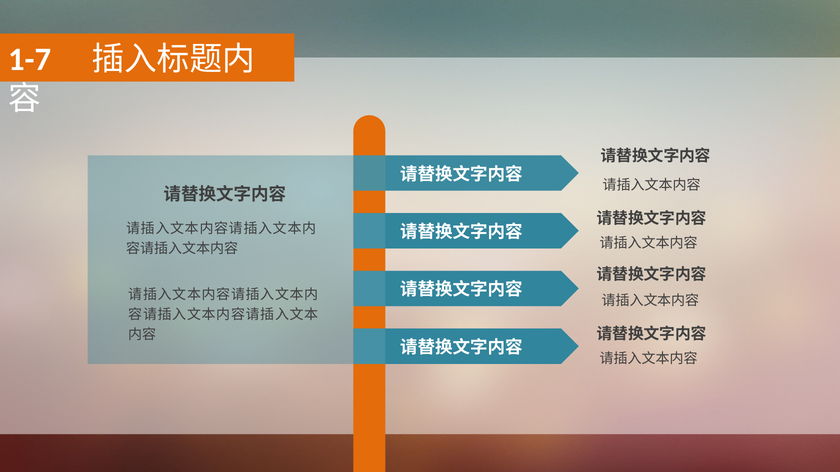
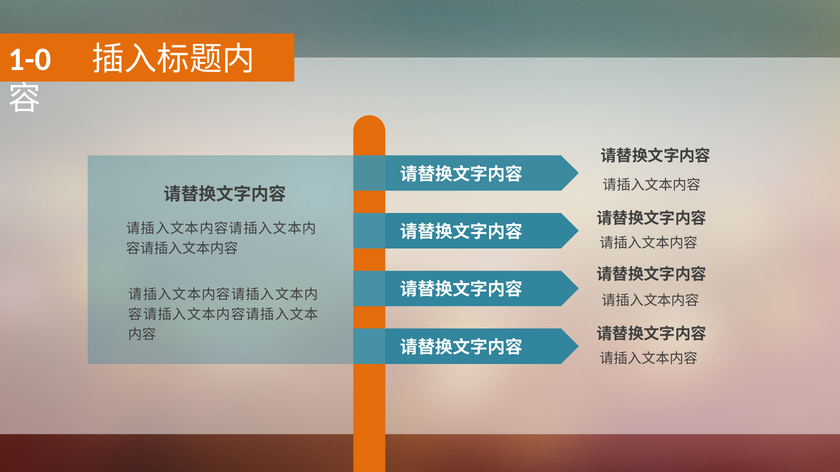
1-7: 1-7 -> 1-0 (30, 60)
